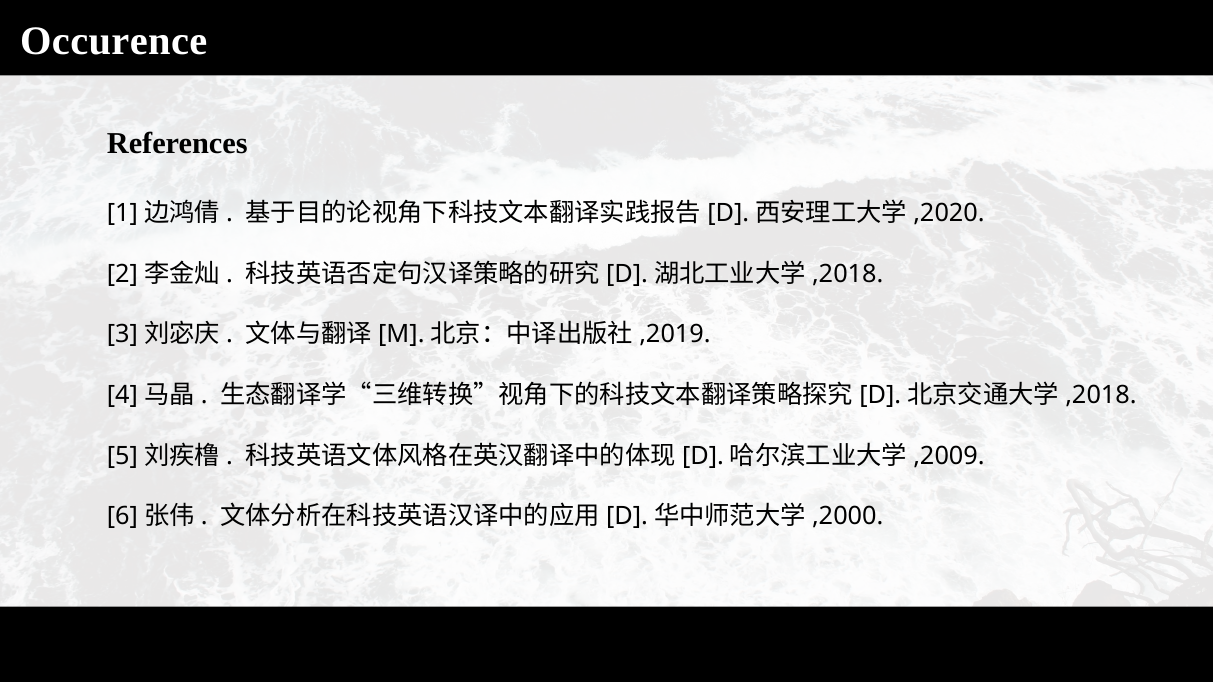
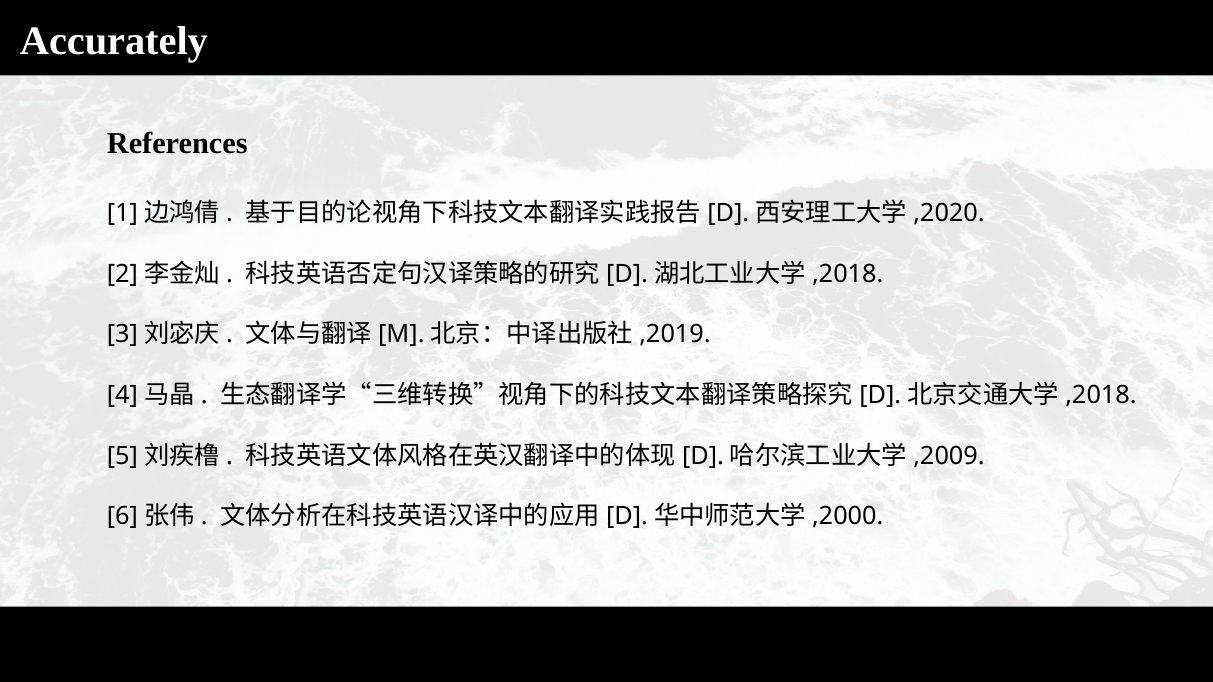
Occurence: Occurence -> Accurately (114, 41)
